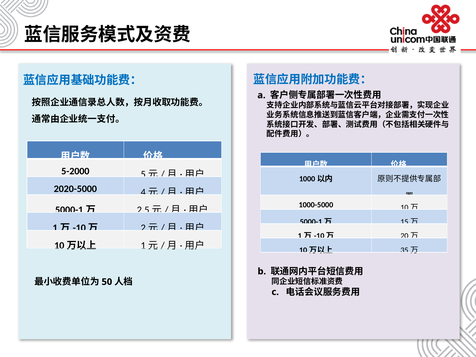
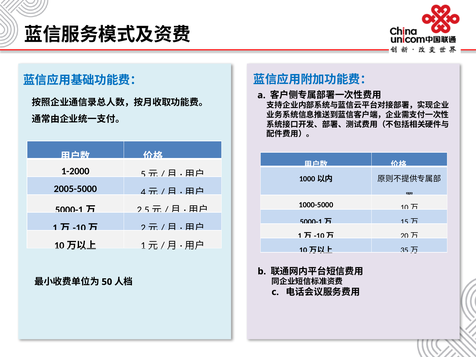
5-2000: 5-2000 -> 1-2000 (75, 171)
2020-5000: 2020-5000 -> 2005-5000 (75, 189)
